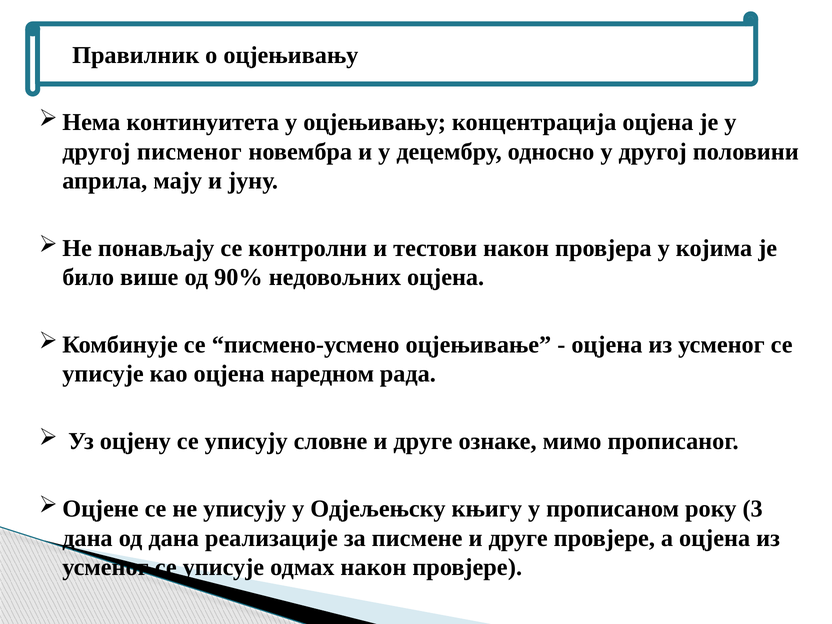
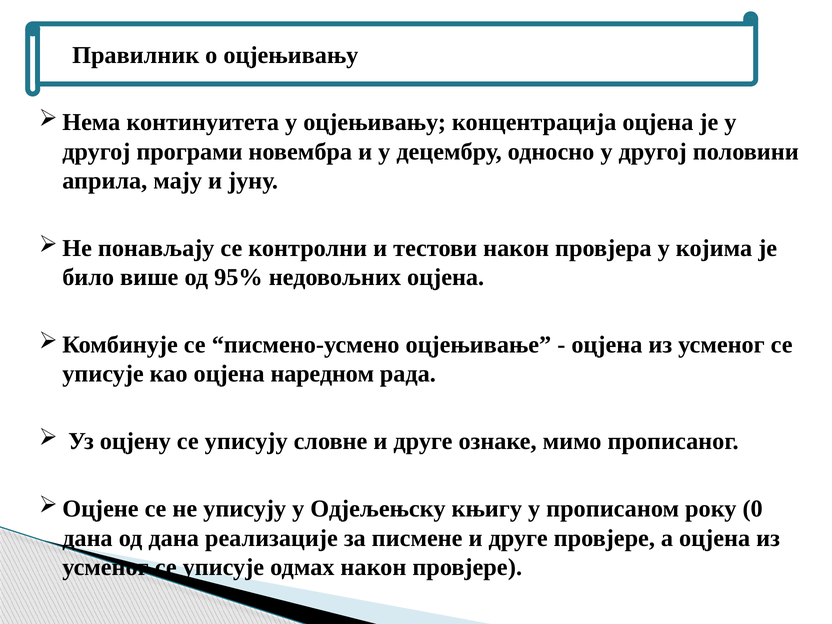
писменог: писменог -> програми (189, 152)
90%: 90% -> 95% (238, 277)
3: 3 -> 0 (753, 509)
